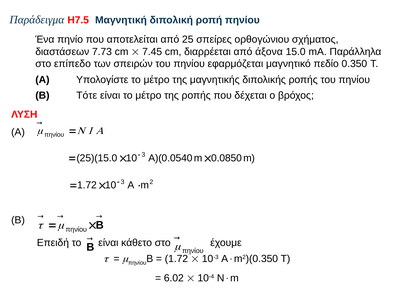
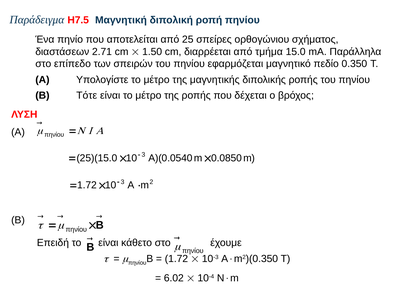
7.73: 7.73 -> 2.71 (102, 52)
7.45: 7.45 -> 1.50 (152, 52)
άξονα: άξονα -> τμήμα (269, 52)
